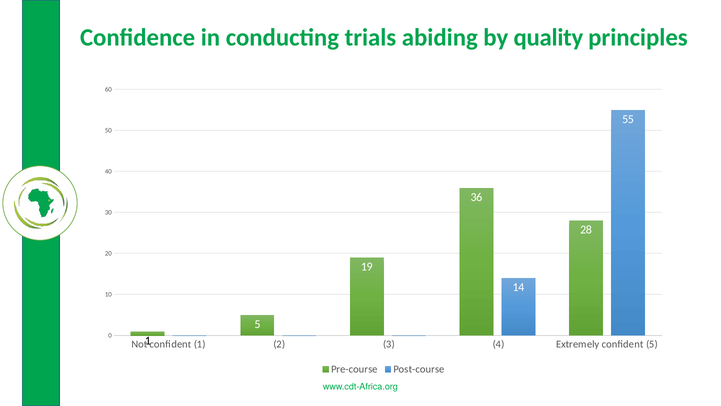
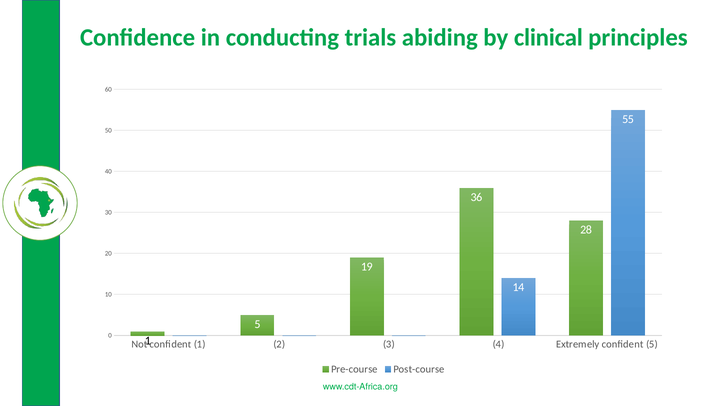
quality: quality -> clinical (548, 38)
